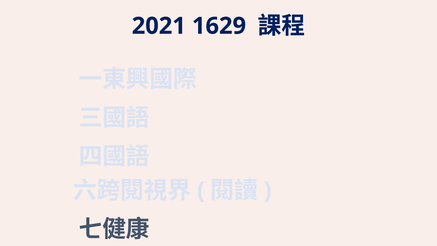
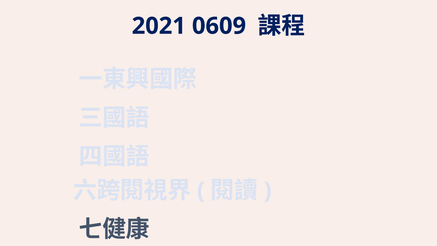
1629: 1629 -> 0609 (219, 26)
